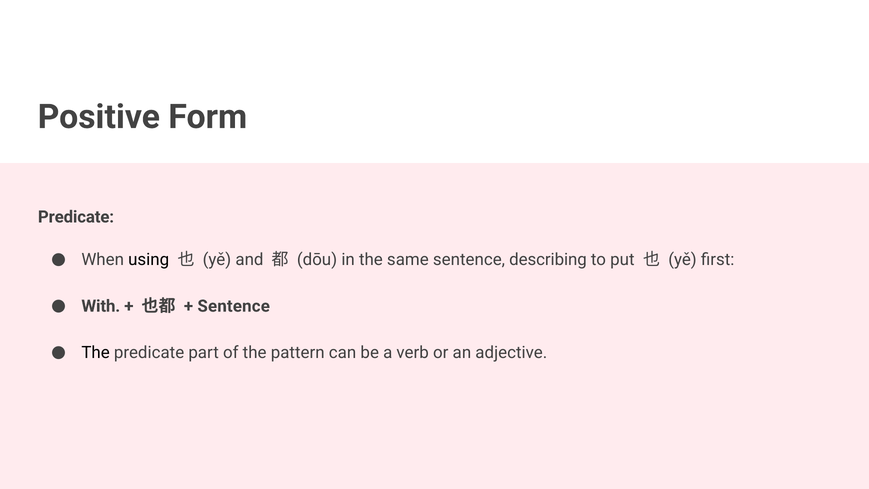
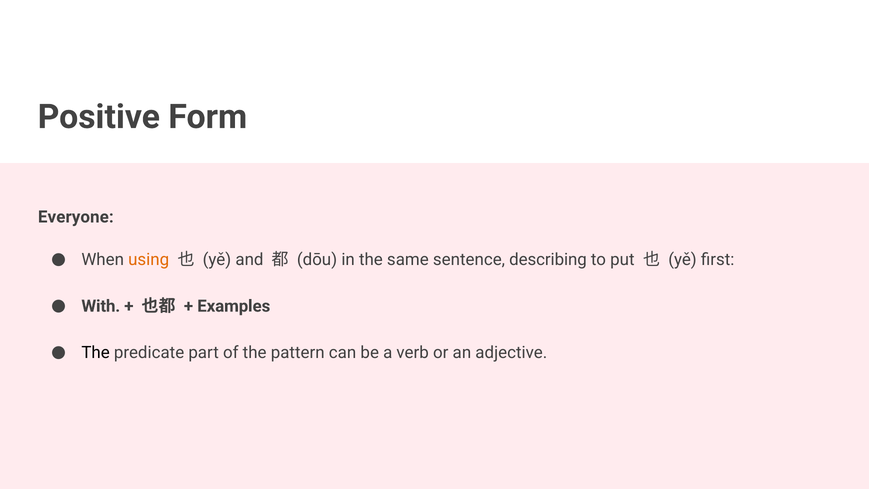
Predicate: Predicate -> Everyone (76, 217)
using colour: black -> orange (149, 259)
Sentence: Sentence -> Examples (234, 306)
